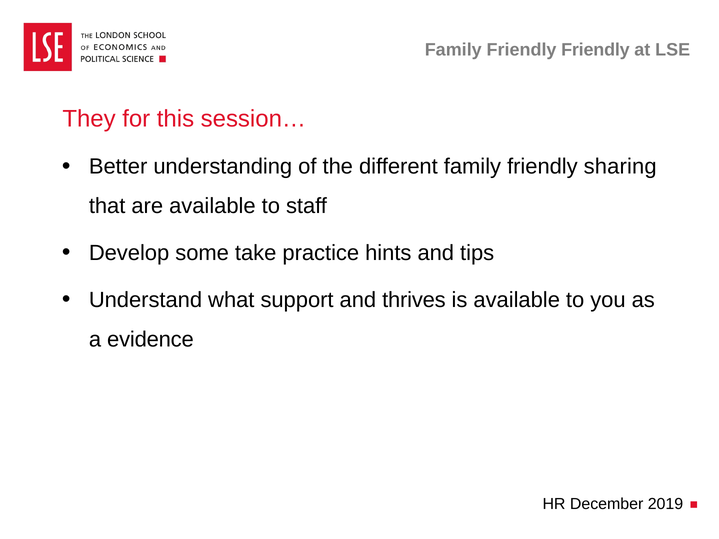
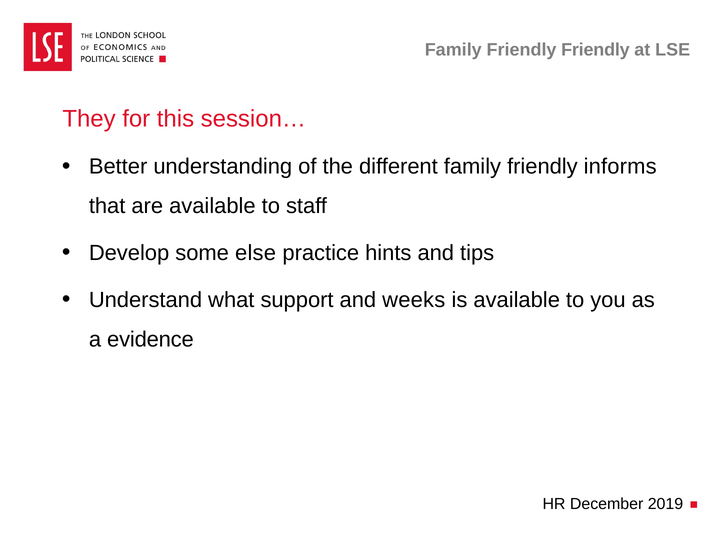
sharing: sharing -> informs (620, 167)
take: take -> else (256, 253)
thrives: thrives -> weeks (414, 300)
